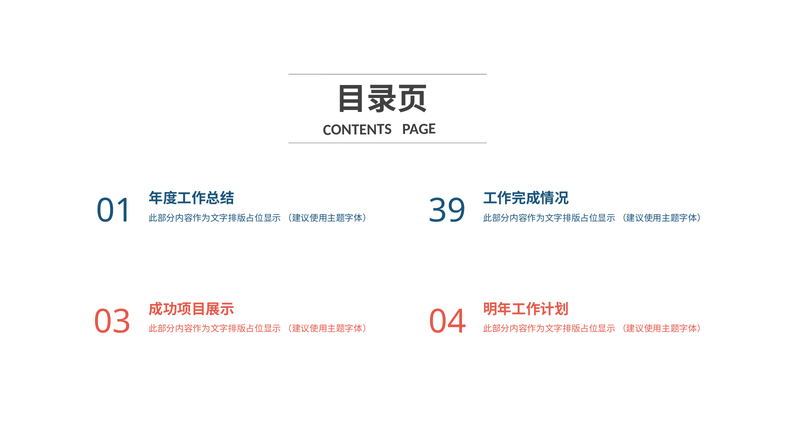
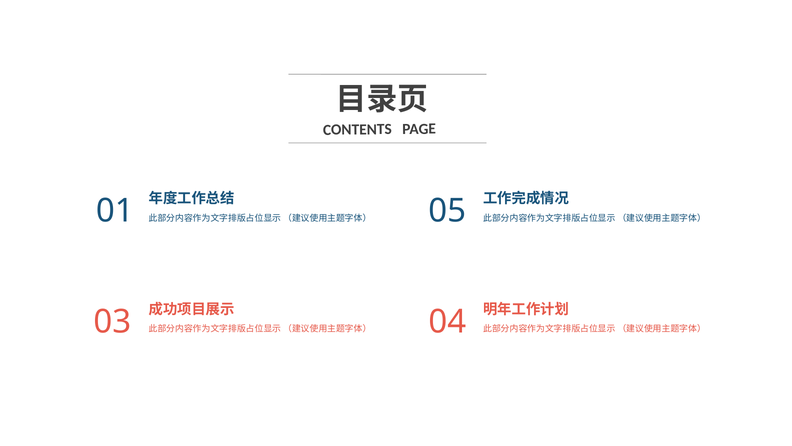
39: 39 -> 05 (447, 211)
